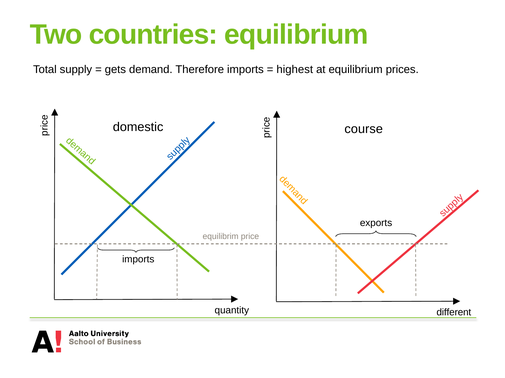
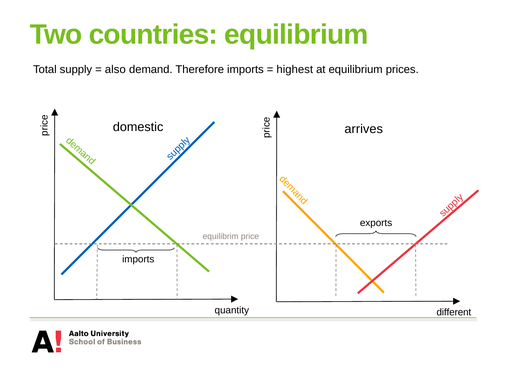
gets: gets -> also (115, 70)
course: course -> arrives (364, 129)
